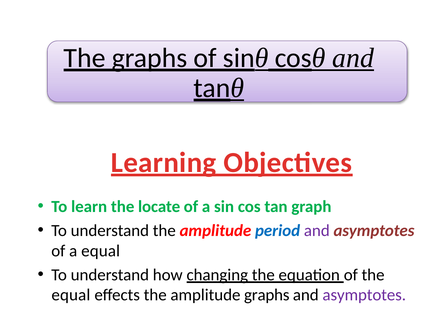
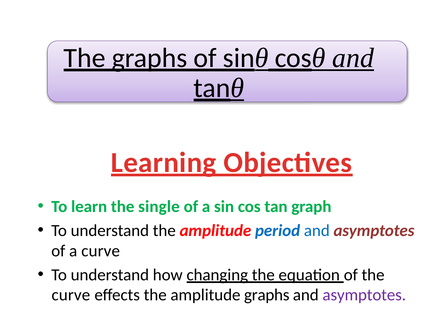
locate: locate -> single (159, 207)
and colour: purple -> blue (317, 231)
a equal: equal -> curve (101, 251)
equal: equal -> curve (71, 295)
